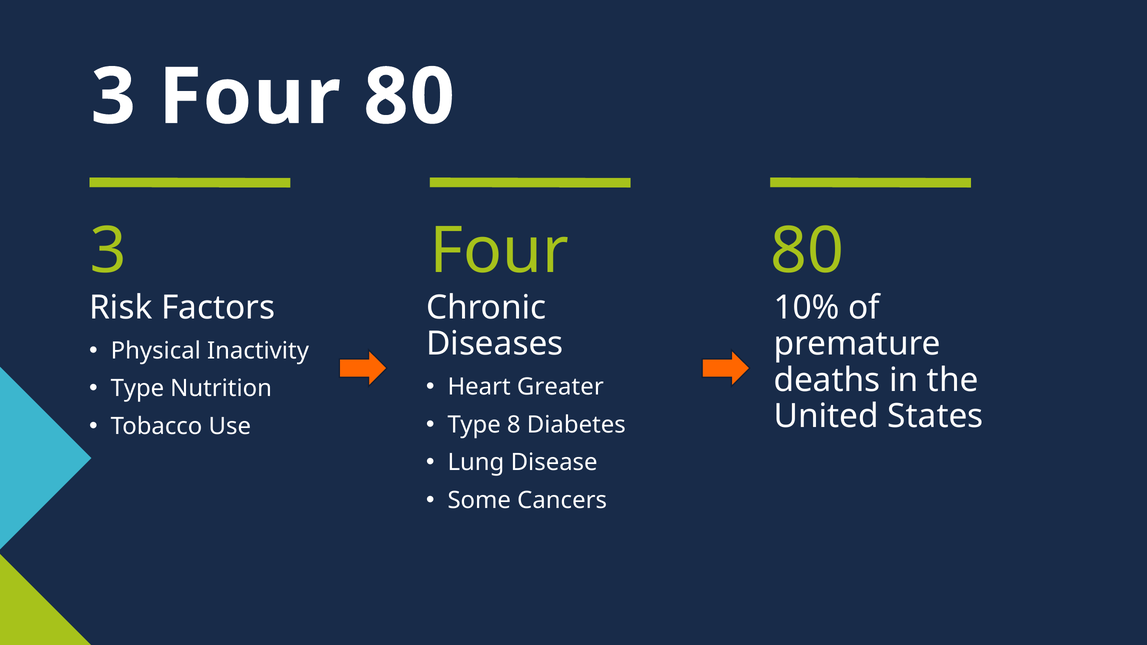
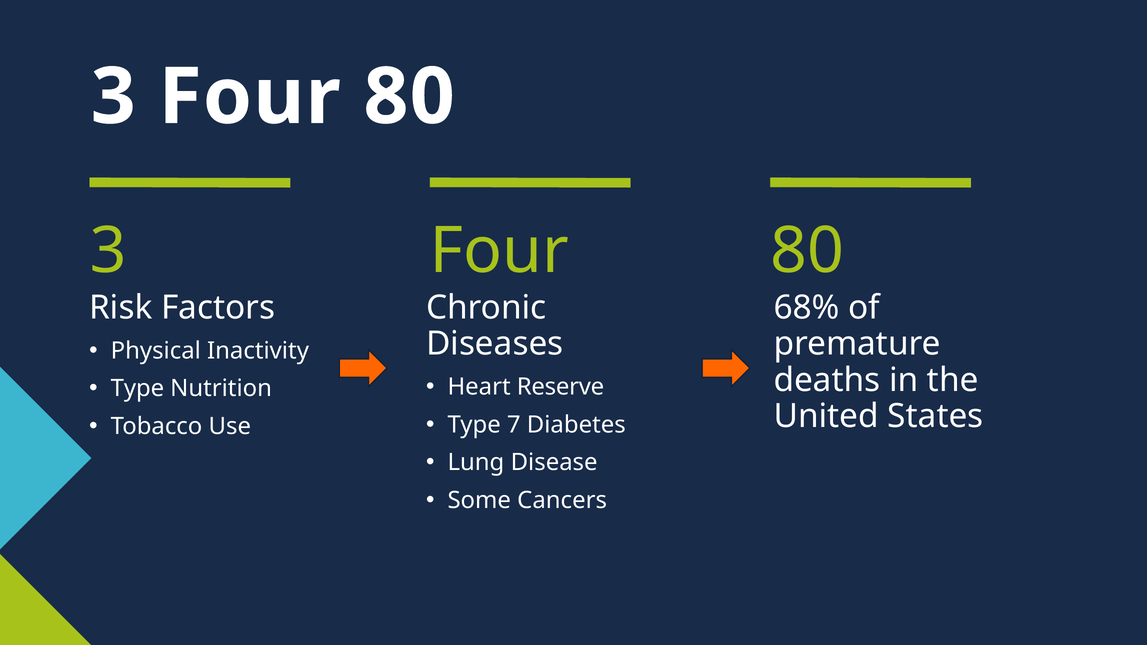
10%: 10% -> 68% (807, 308)
Greater: Greater -> Reserve (561, 387)
8: 8 -> 7 (514, 425)
